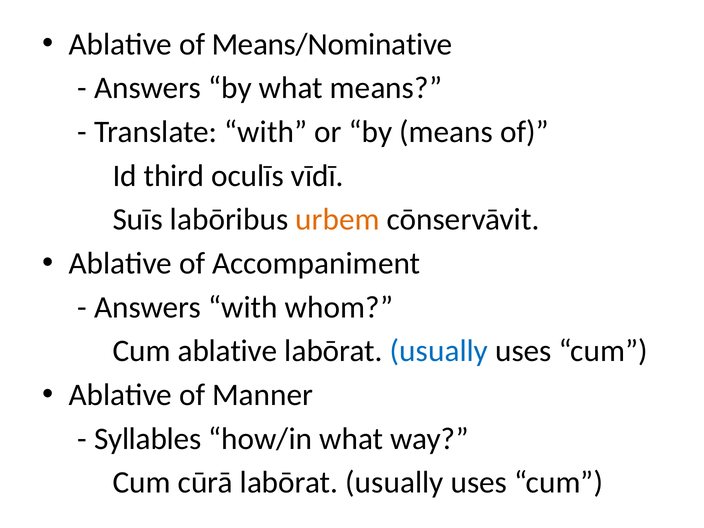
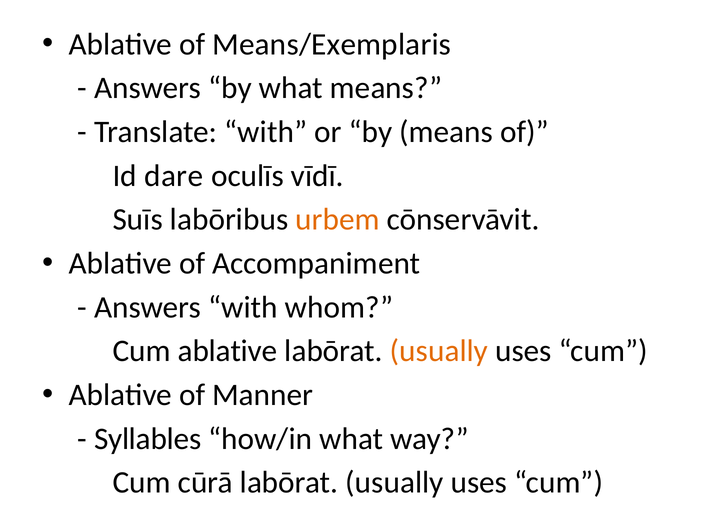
Means/Nominative: Means/Nominative -> Means/Exemplaris (332, 44)
third: third -> dare (174, 176)
usually colour: blue -> orange (439, 351)
